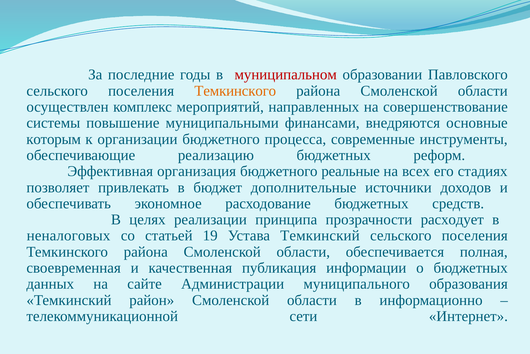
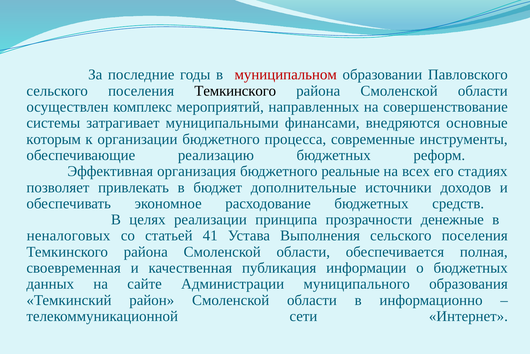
Темкинского colour: orange -> black (235, 91)
повышение: повышение -> затрагивает (123, 123)
расходует: расходует -> денежные (452, 220)
19: 19 -> 41 (210, 236)
Устава Темкинский: Темкинский -> Выполнения (320, 236)
